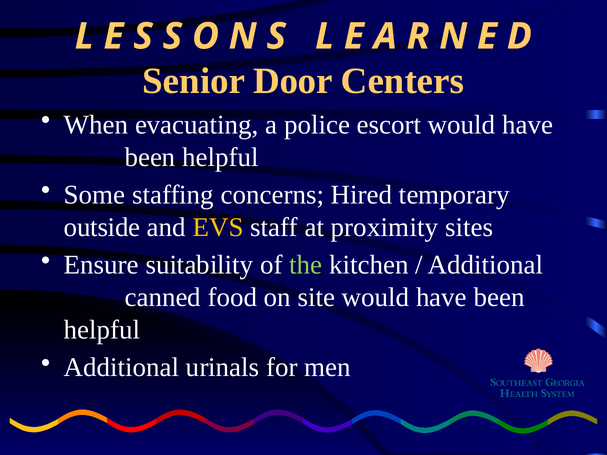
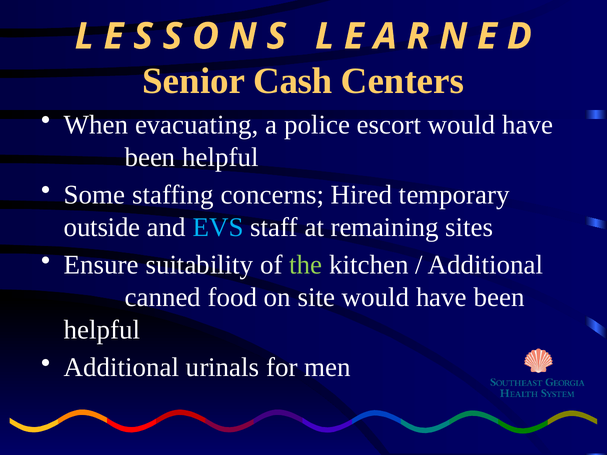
Door: Door -> Cash (293, 81)
EVS colour: yellow -> light blue (218, 227)
proximity: proximity -> remaining (385, 227)
